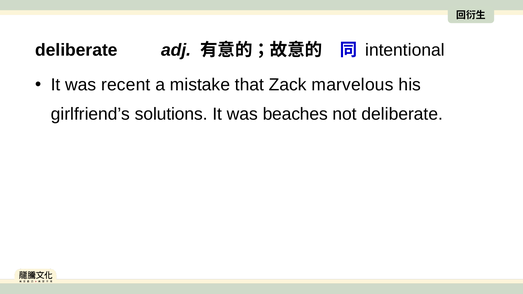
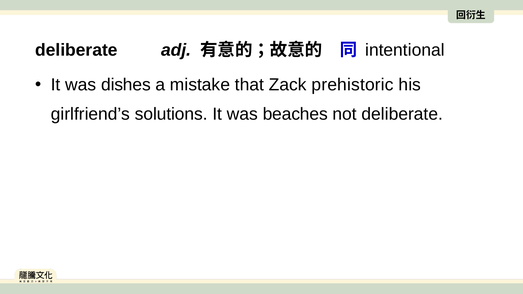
recent: recent -> dishes (126, 85)
marvelous: marvelous -> prehistoric (353, 85)
